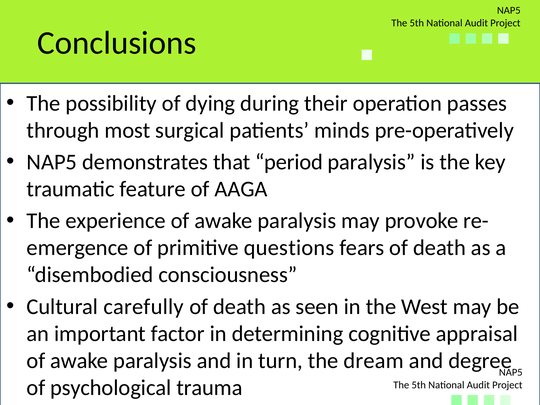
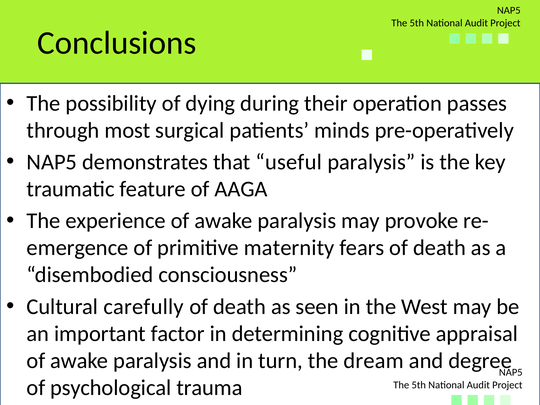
period: period -> useful (289, 162)
questions: questions -> maternity (289, 248)
